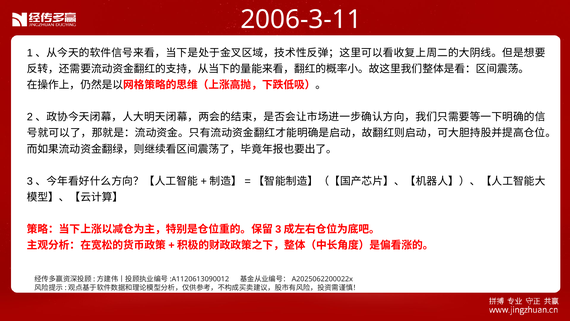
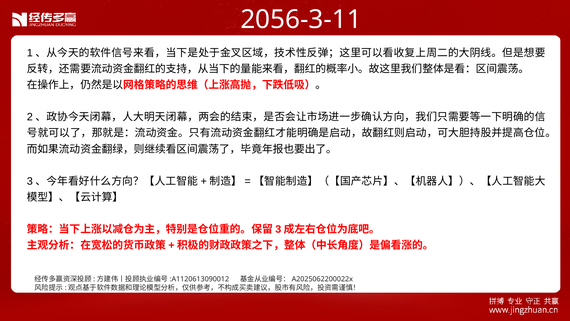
2006-3-11: 2006-3-11 -> 2056-3-11 (301, 20)
